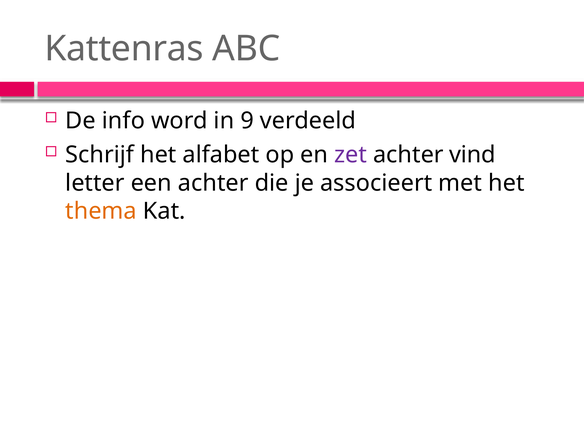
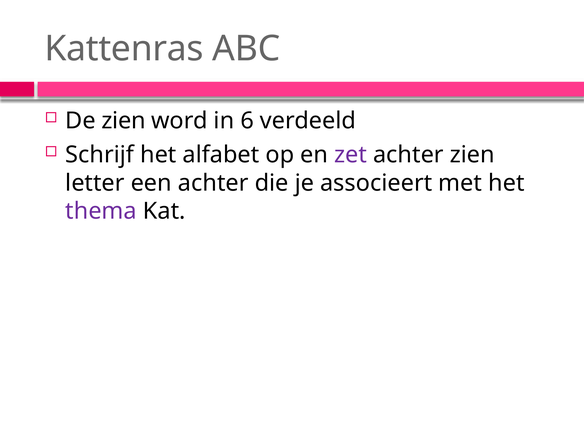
De info: info -> zien (124, 121)
9: 9 -> 6 (247, 121)
achter vind: vind -> zien (472, 155)
thema colour: orange -> purple (101, 211)
